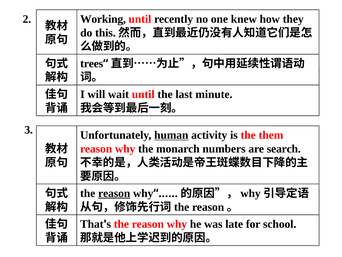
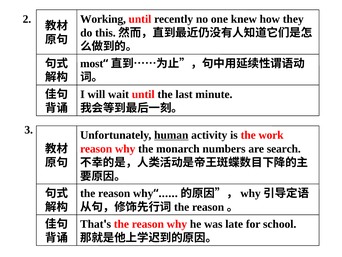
trees: trees -> most (92, 63)
them: them -> work (271, 135)
reason underline: present -> none (114, 193)
